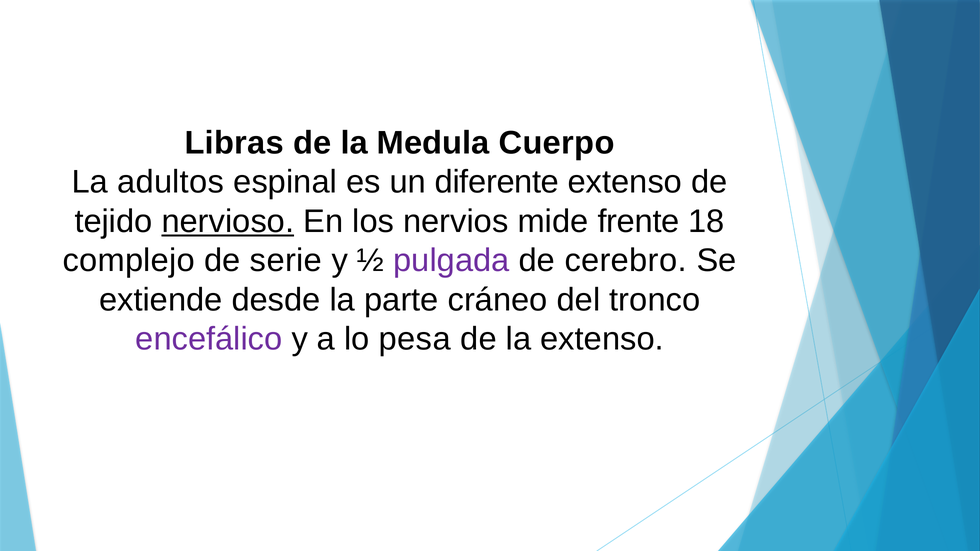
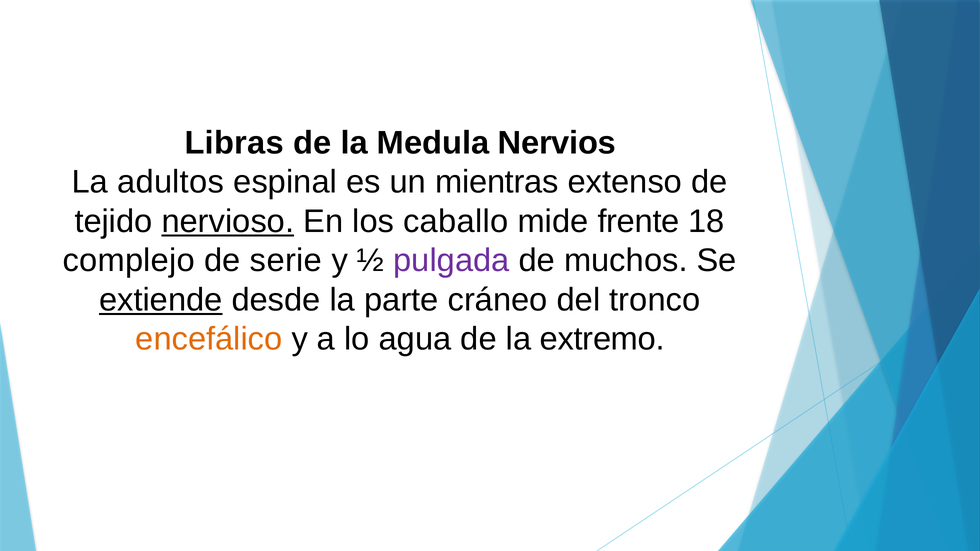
Cuerpo: Cuerpo -> Nervios (557, 143)
diferente: diferente -> mientras (497, 182)
nervios: nervios -> caballo (456, 221)
cerebro: cerebro -> muchos (626, 261)
extiende underline: none -> present (161, 300)
encefálico colour: purple -> orange (209, 339)
pesa: pesa -> agua (415, 339)
la extenso: extenso -> extremo (602, 339)
